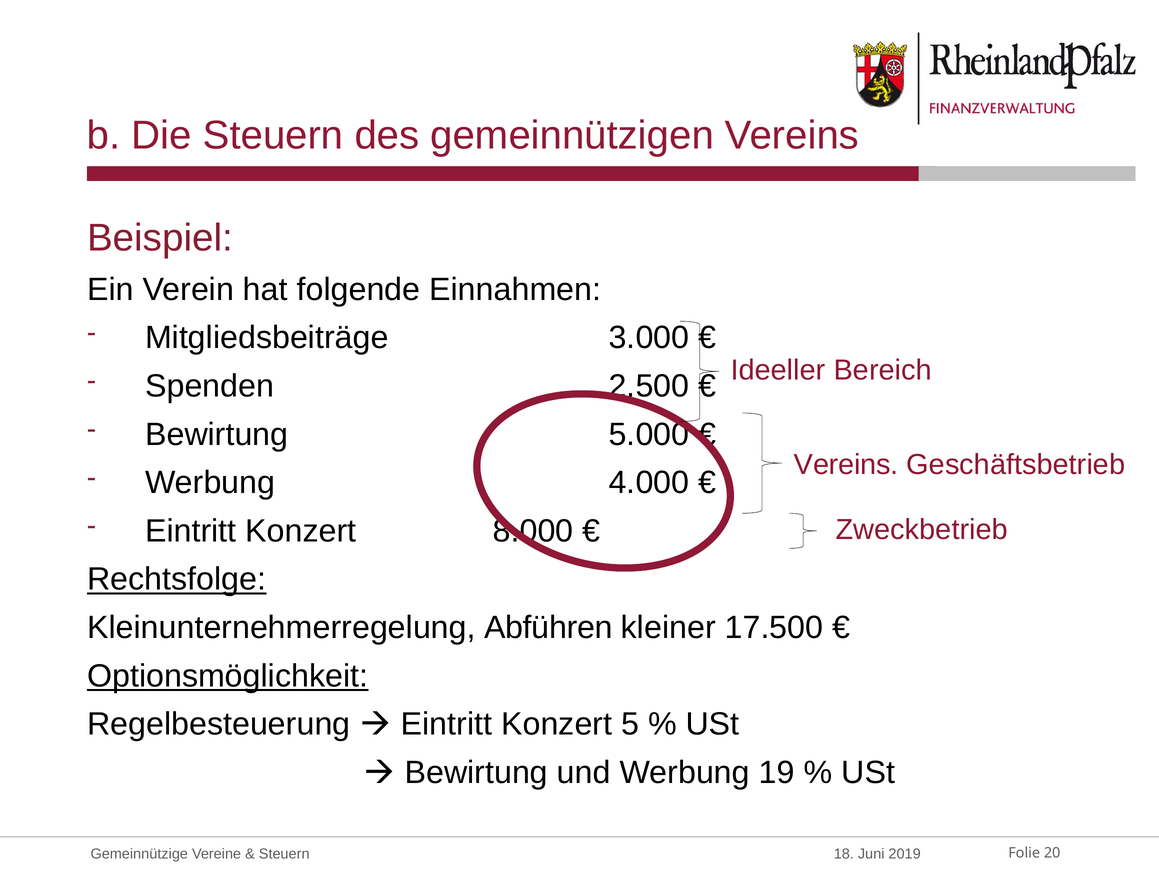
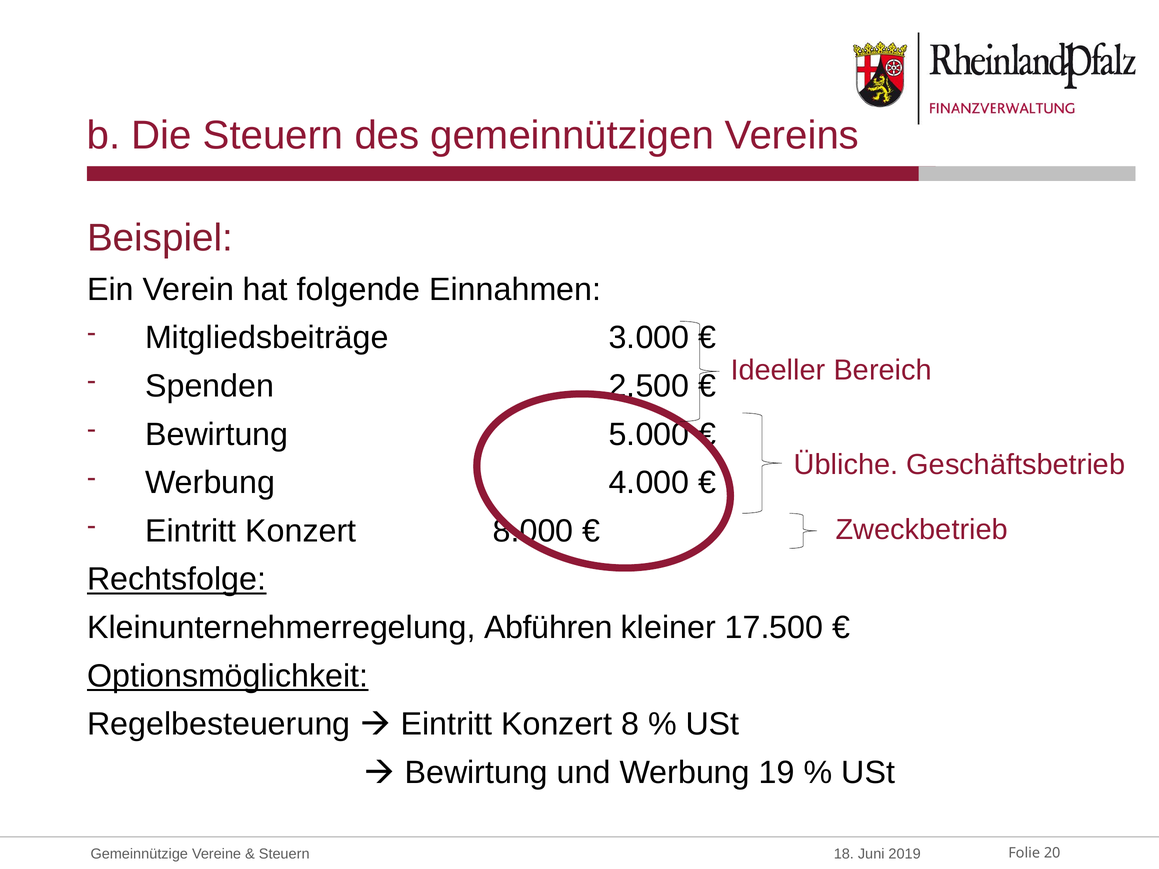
Vereins: Vereins -> Übliche (846, 465)
5: 5 -> 8 (630, 724)
